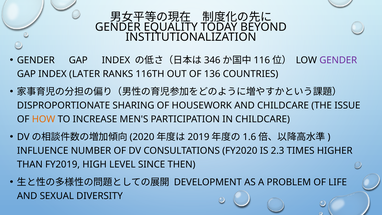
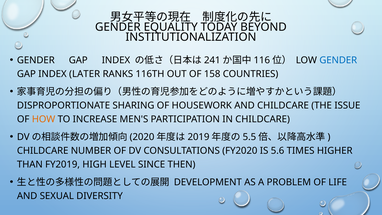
346: 346 -> 241 (212, 60)
GENDER colour: purple -> blue (338, 60)
136: 136 -> 158 (212, 74)
1.6: 1.6 -> 5.5 (249, 137)
INFLUENCE: INFLUENCE -> CHILDCARE (43, 151)
2.3: 2.3 -> 5.6 (278, 151)
